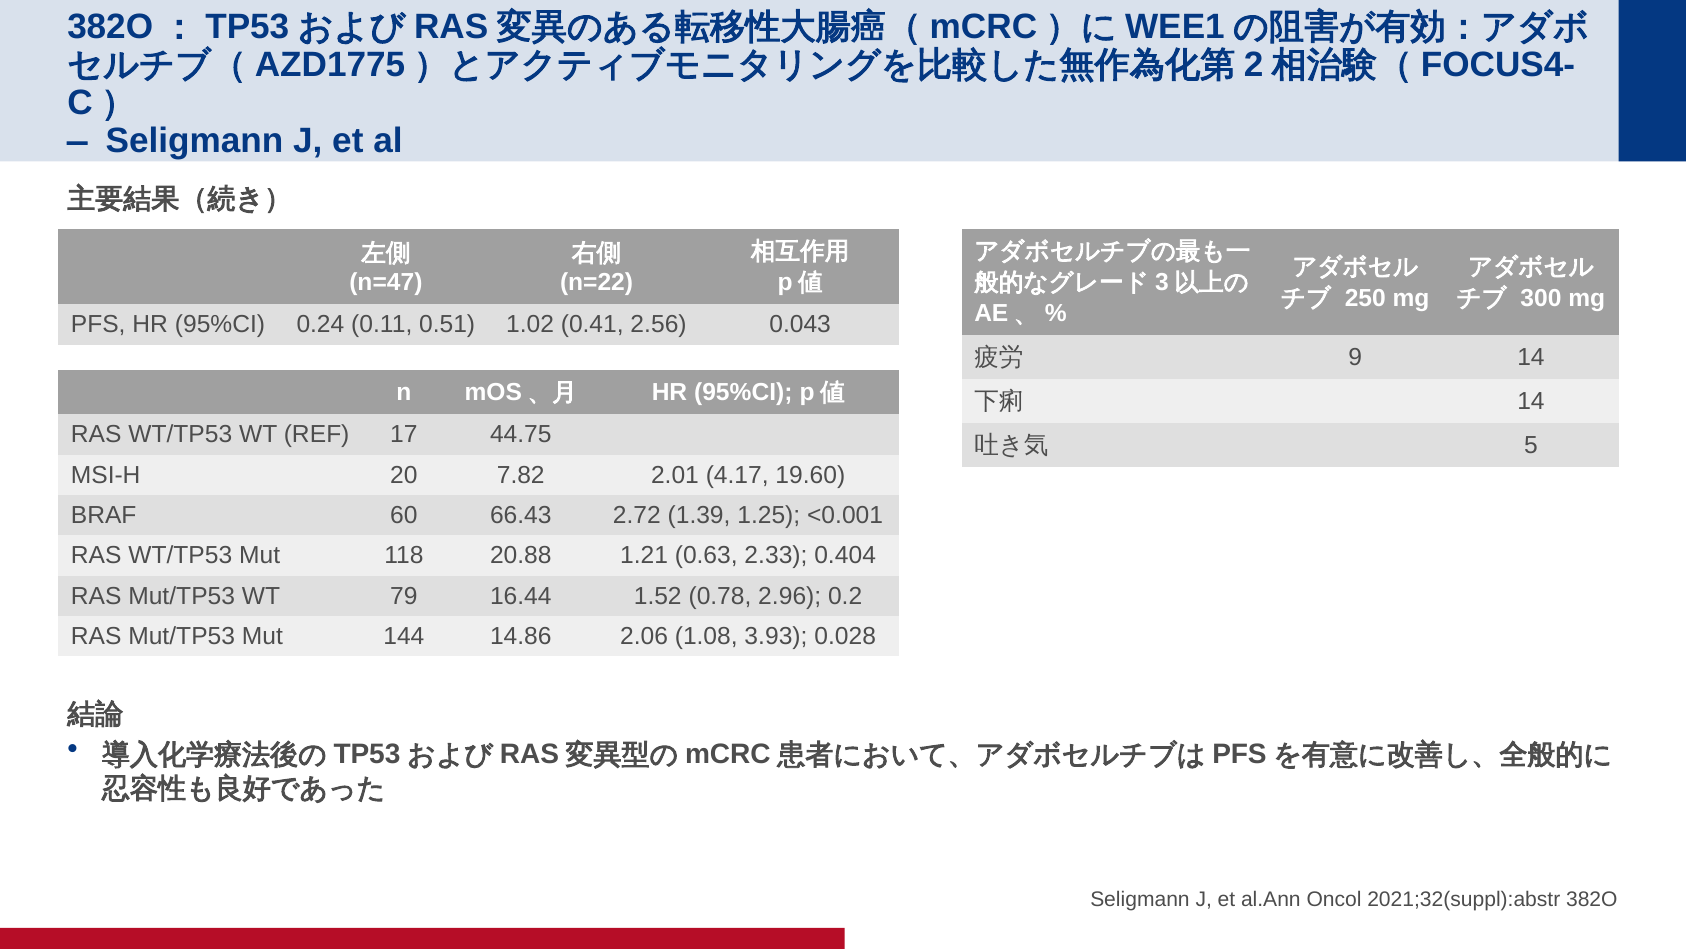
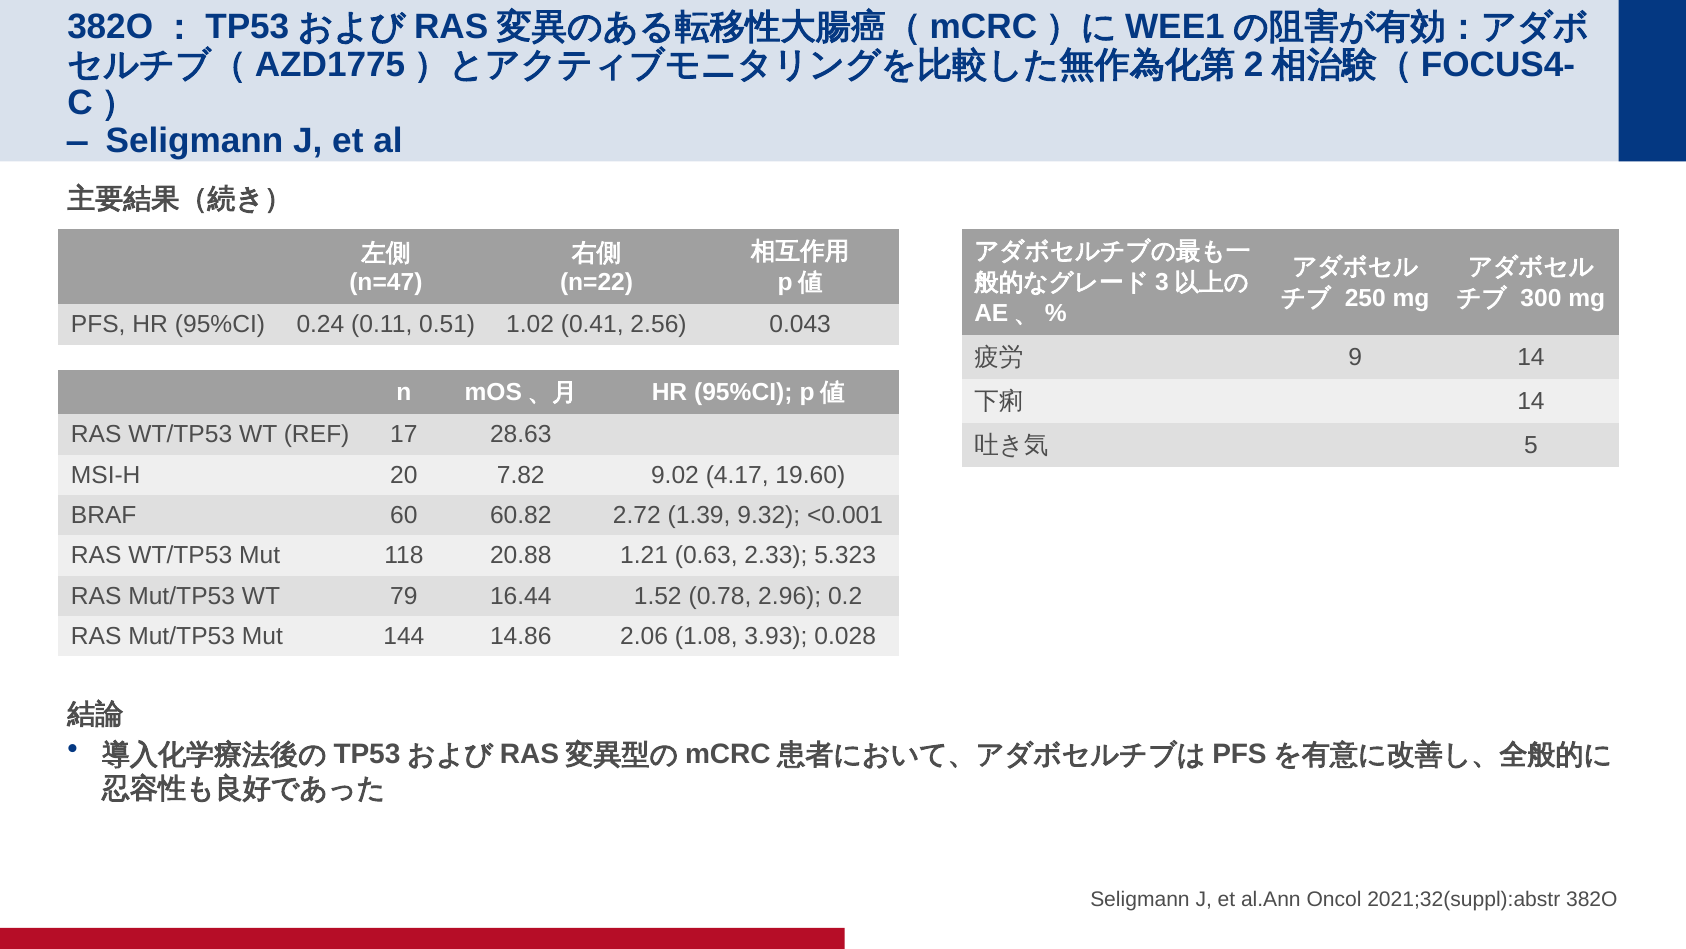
44.75: 44.75 -> 28.63 (521, 435)
2.01: 2.01 -> 9.02 (675, 475)
66.43: 66.43 -> 60.82 (521, 515)
1.25: 1.25 -> 9.32 (769, 515)
0.404: 0.404 -> 5.323 (845, 555)
